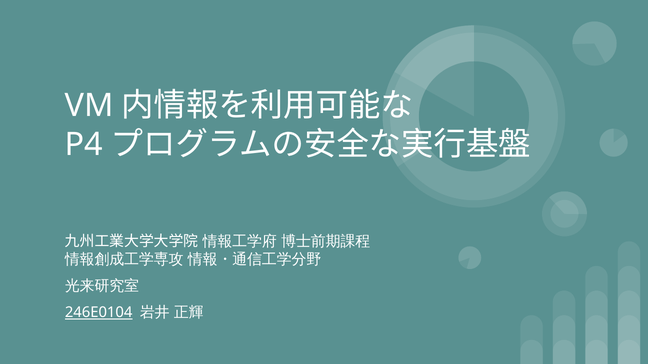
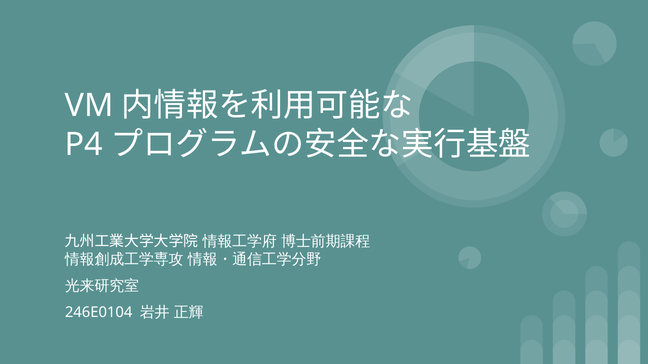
246E0104 underline: present -> none (99, 313)
